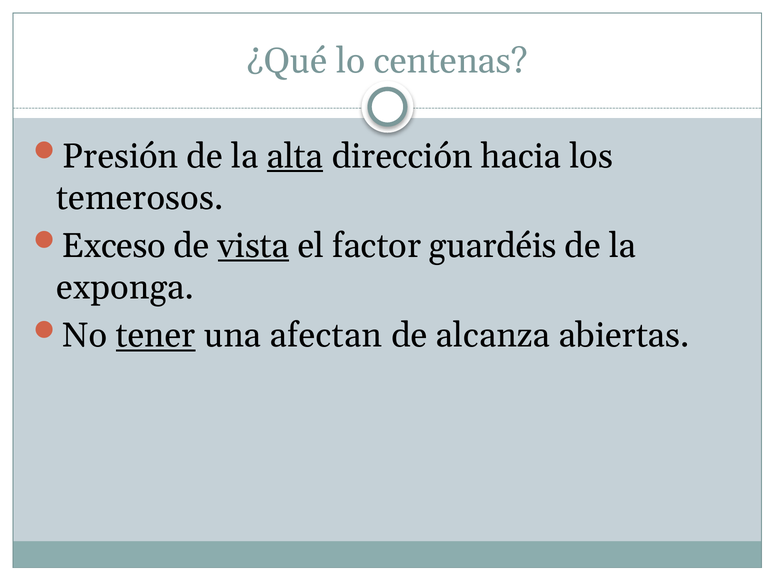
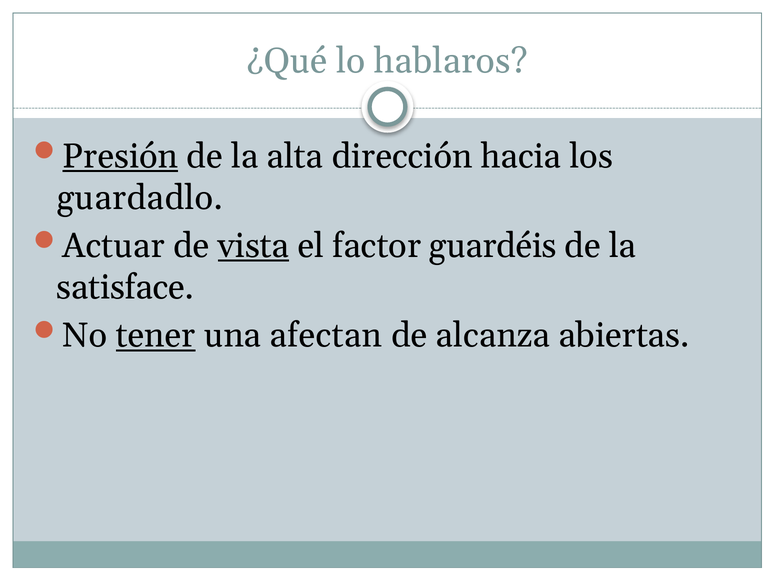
centenas: centenas -> hablaros (451, 61)
Presión underline: none -> present (120, 156)
alta underline: present -> none (295, 156)
temerosos: temerosos -> guardadlo (140, 198)
Exceso: Exceso -> Actuar (114, 246)
exponga: exponga -> satisface (125, 287)
